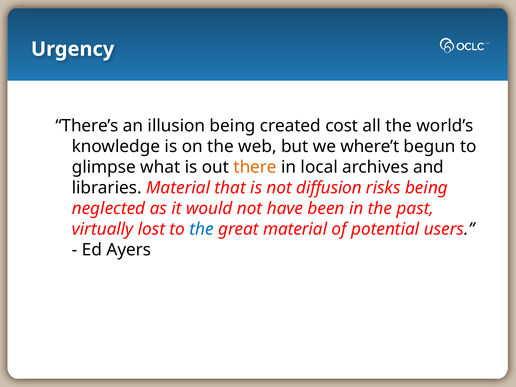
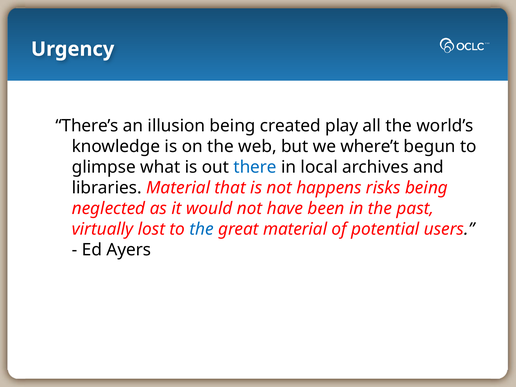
cost: cost -> play (342, 126)
there colour: orange -> blue (255, 167)
diffusion: diffusion -> happens (329, 188)
